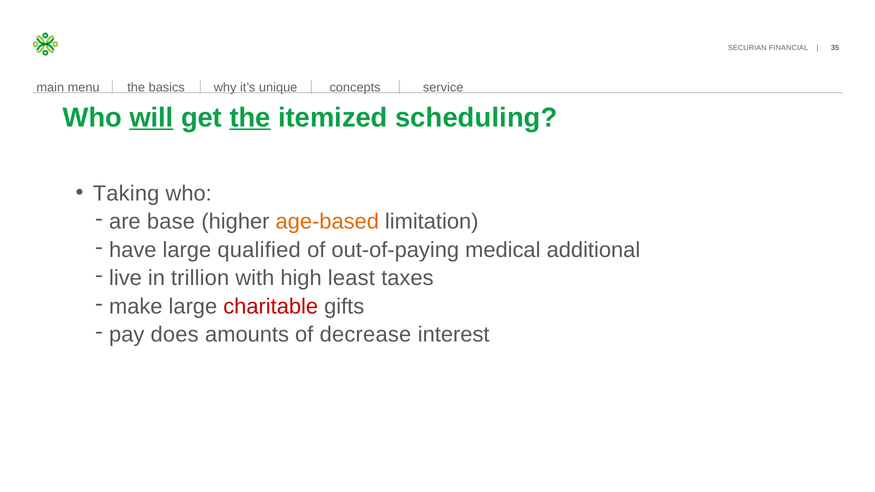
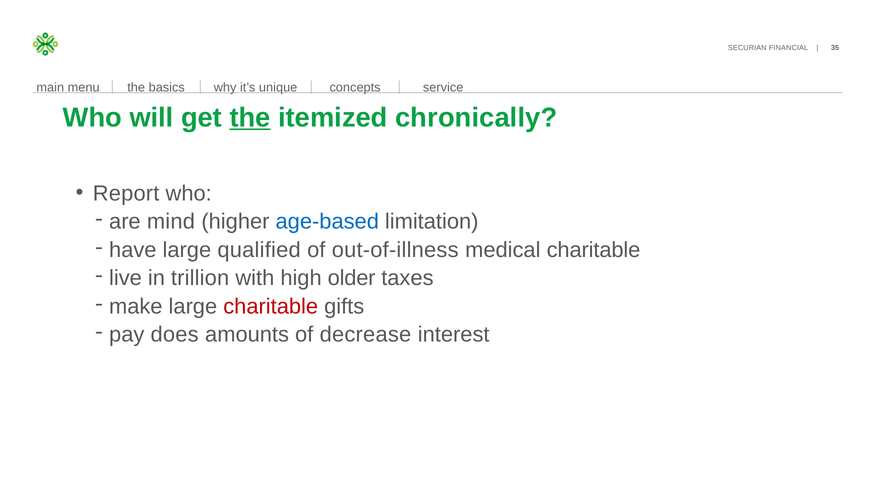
will underline: present -> none (152, 118)
scheduling: scheduling -> chronically (476, 118)
Taking: Taking -> Report (126, 193)
base: base -> mind (171, 222)
age-based colour: orange -> blue (327, 222)
out-of-paying: out-of-paying -> out-of-illness (395, 250)
medical additional: additional -> charitable (594, 250)
least: least -> older (352, 278)
